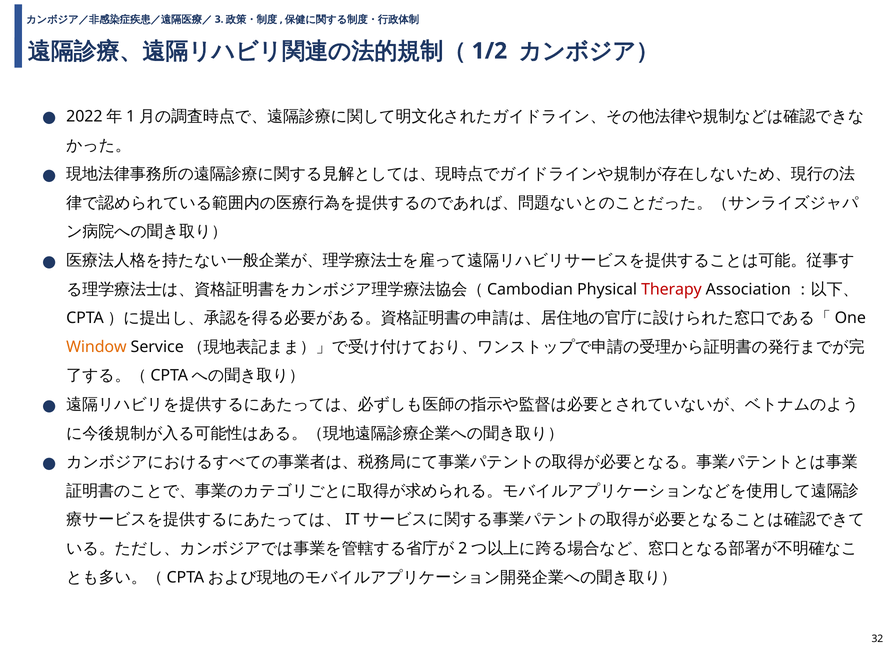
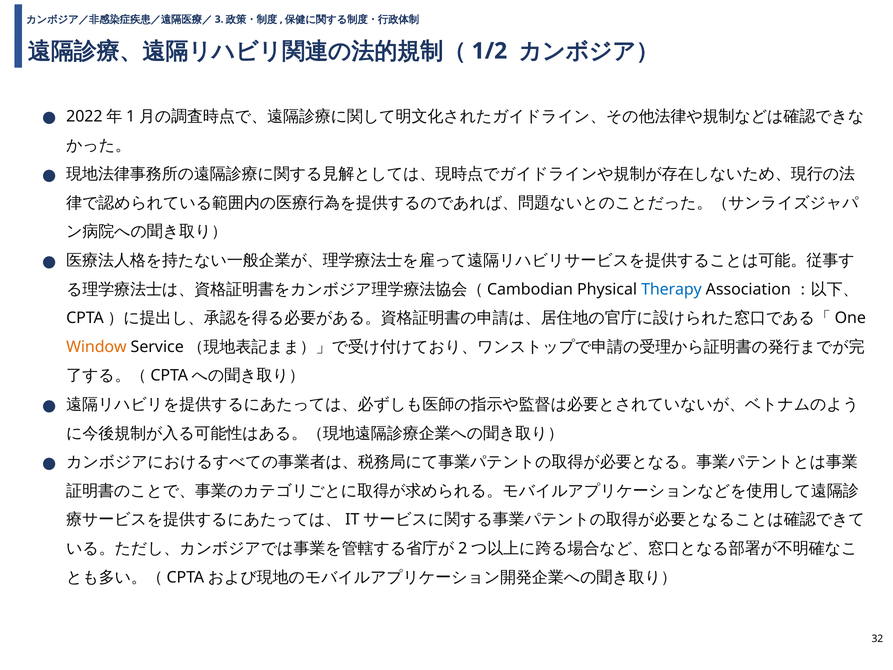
Therapy colour: red -> blue (671, 289)
